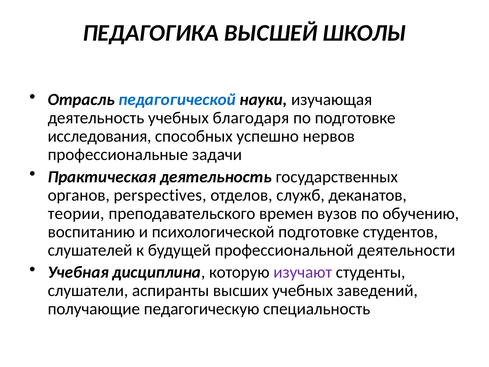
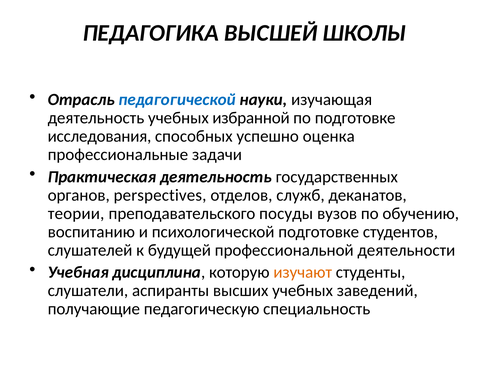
благодаря: благодаря -> избранной (251, 118)
нервов: нервов -> оценка (329, 136)
времен: времен -> посуды (286, 213)
изучают colour: purple -> orange (303, 272)
